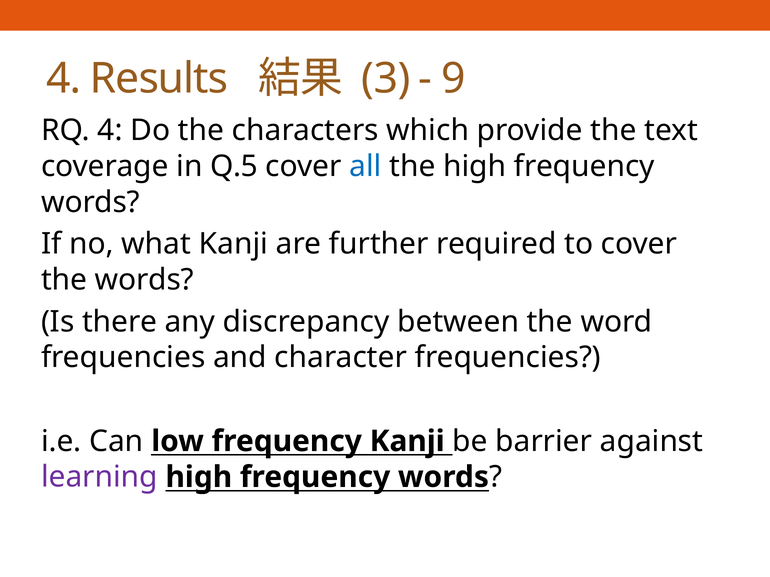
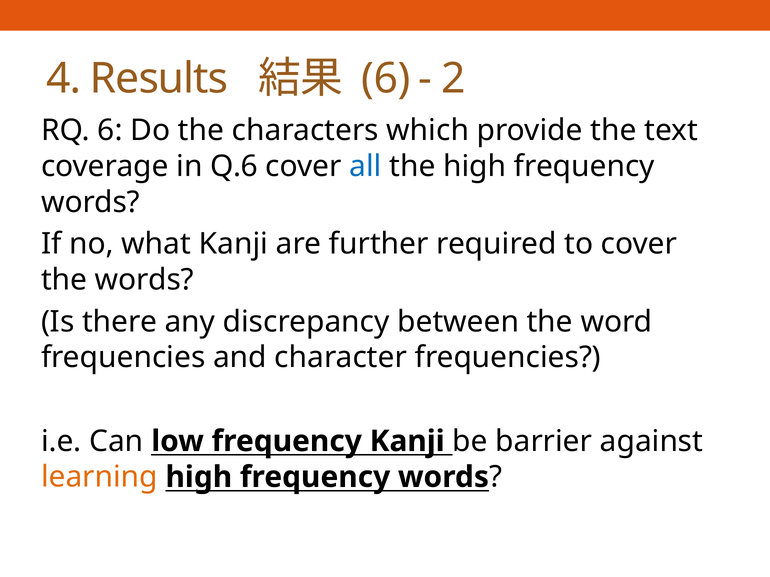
3: 3 -> 6 (386, 79)
9: 9 -> 2 (453, 79)
RQ 4: 4 -> 6 (110, 131)
Q.5: Q.5 -> Q.6 (234, 167)
learning colour: purple -> orange (99, 477)
